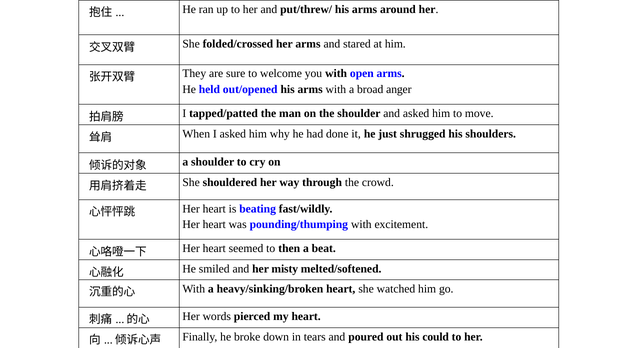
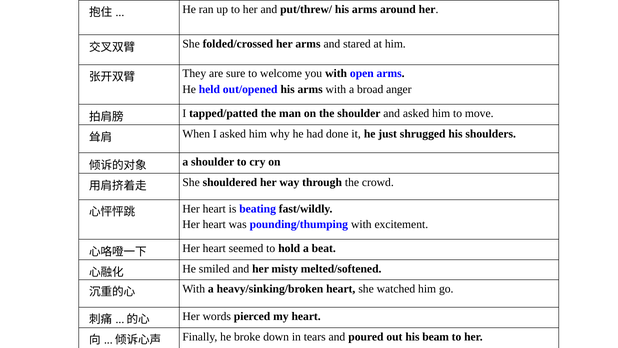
then: then -> hold (289, 248)
could: could -> beam (436, 336)
